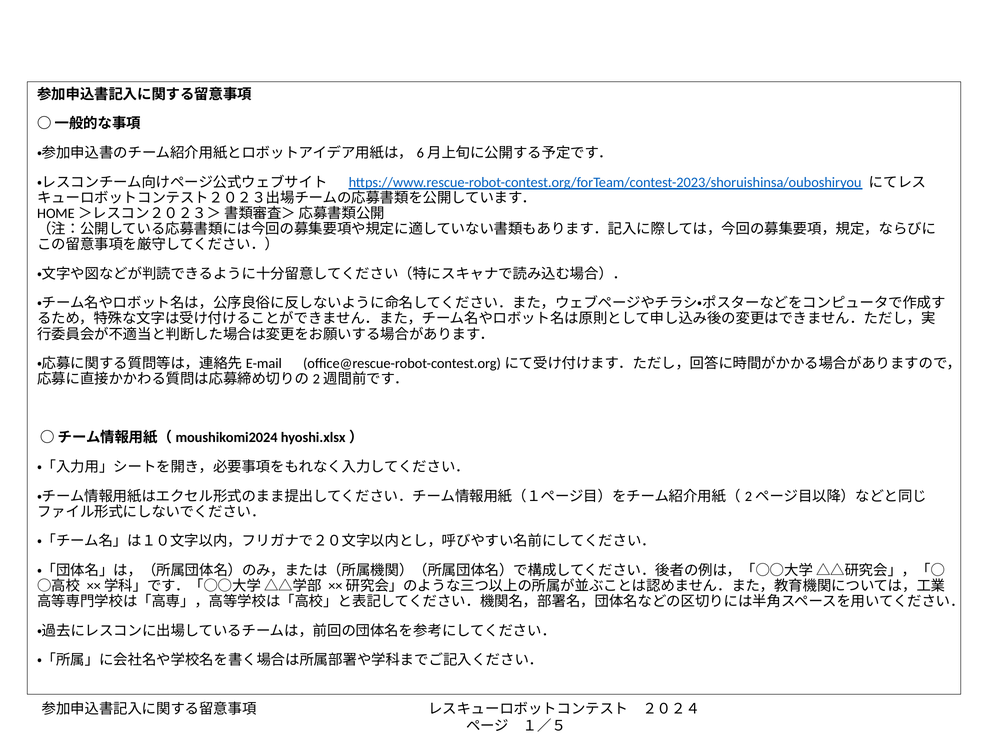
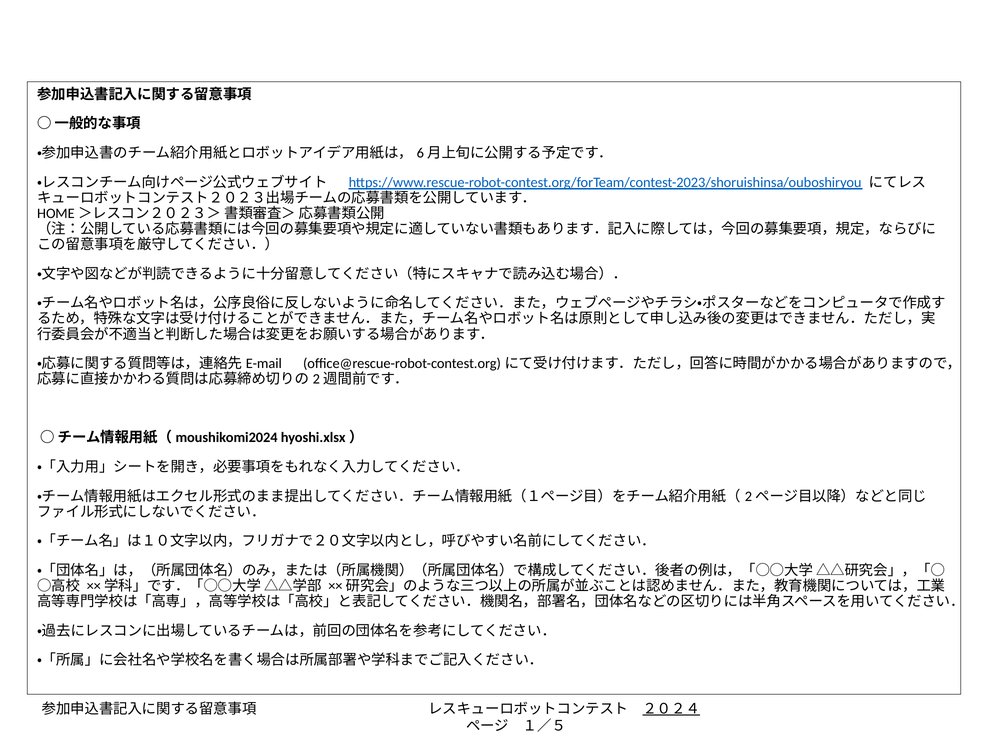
２０２４ underline: none -> present (671, 709)
